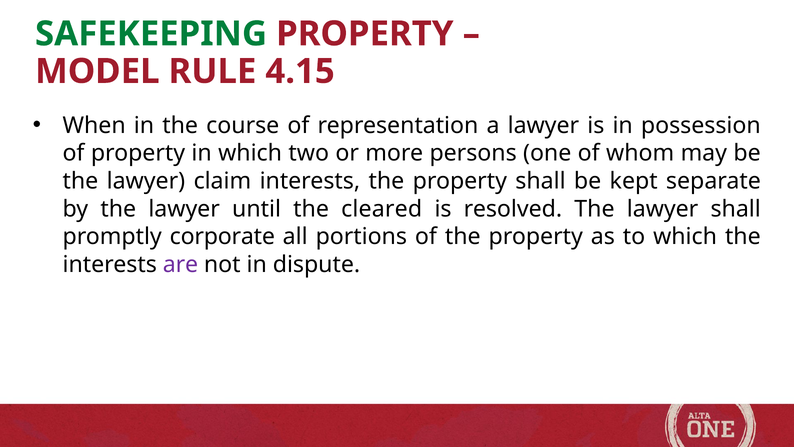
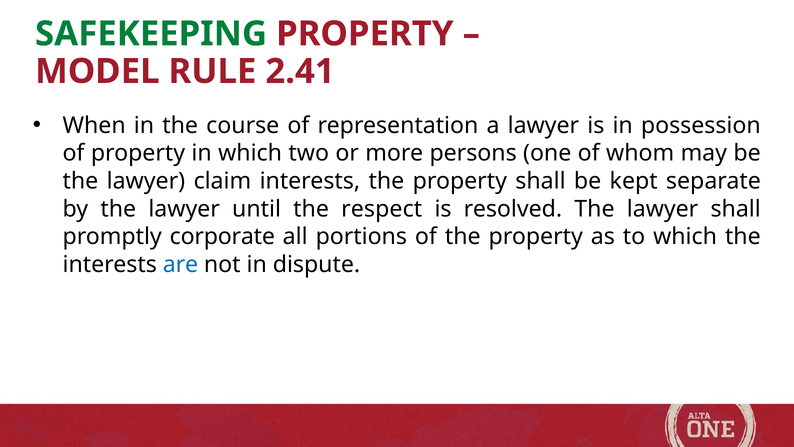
4.15: 4.15 -> 2.41 (300, 71)
cleared: cleared -> respect (382, 209)
are colour: purple -> blue (180, 264)
